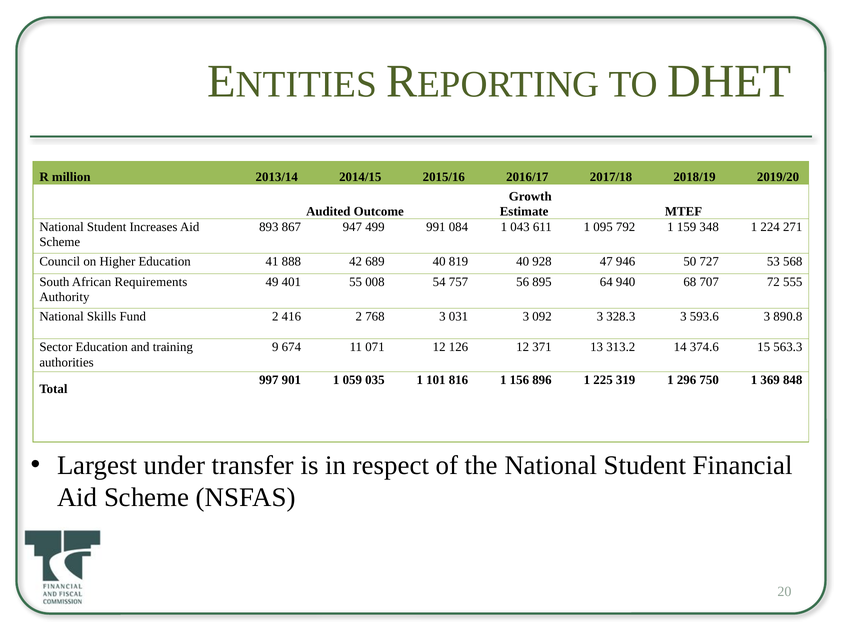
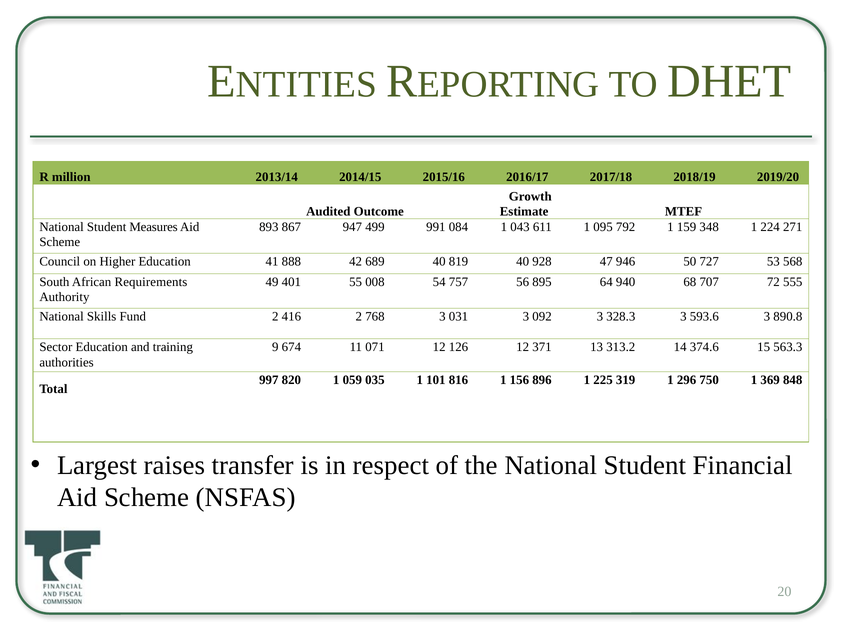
Increases: Increases -> Measures (154, 227)
901: 901 -> 820 (291, 380)
under: under -> raises (174, 466)
